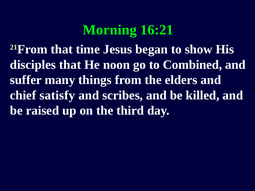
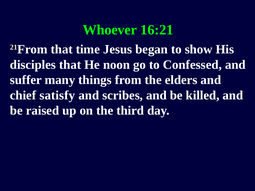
Morning: Morning -> Whoever (110, 30)
Combined: Combined -> Confessed (192, 65)
